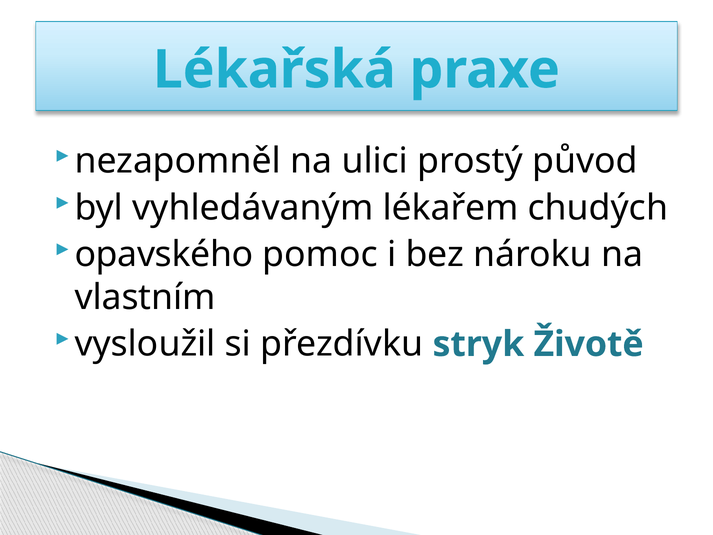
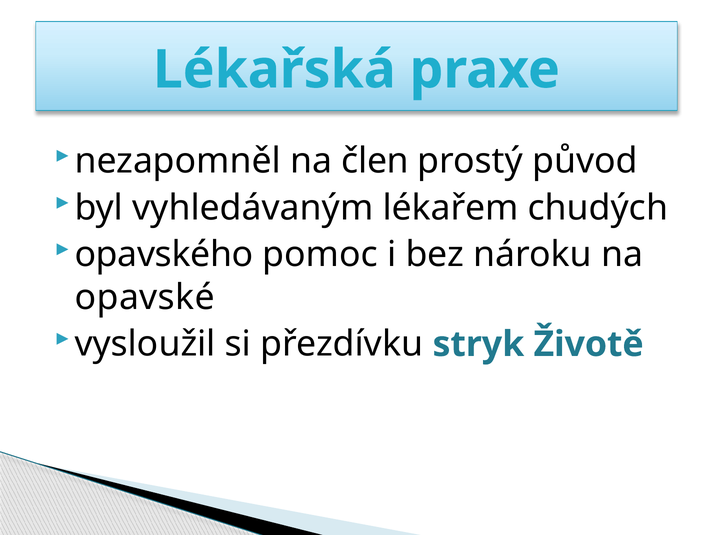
ulici: ulici -> člen (375, 161)
vlastním: vlastním -> opavské (145, 297)
